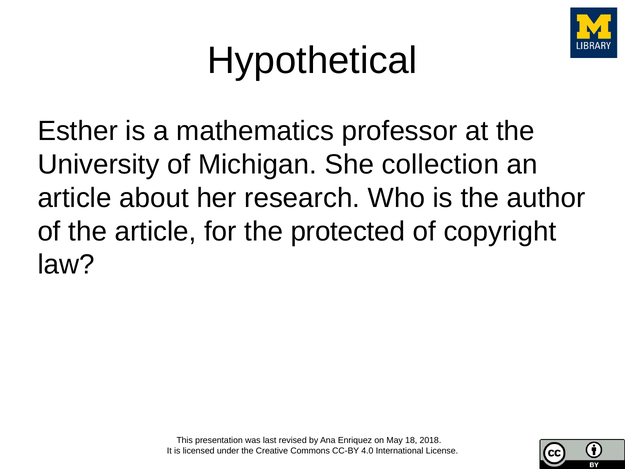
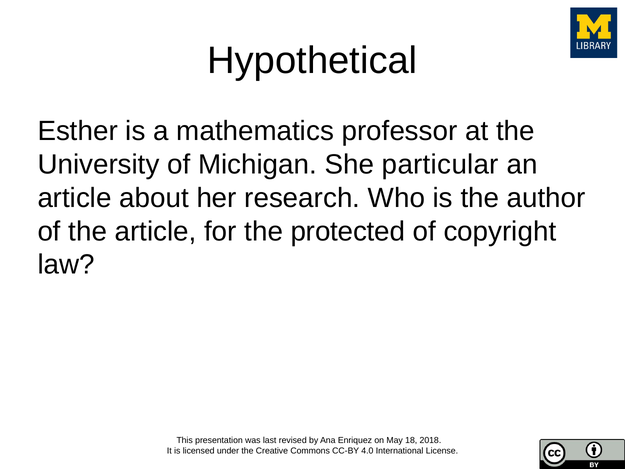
collection: collection -> particular (440, 165)
